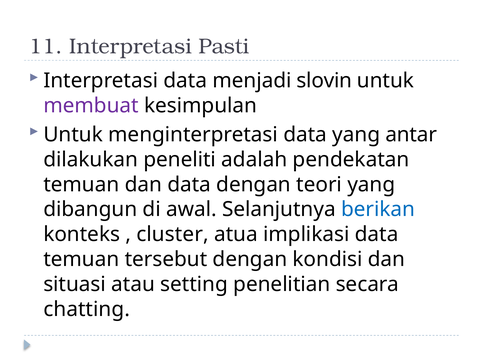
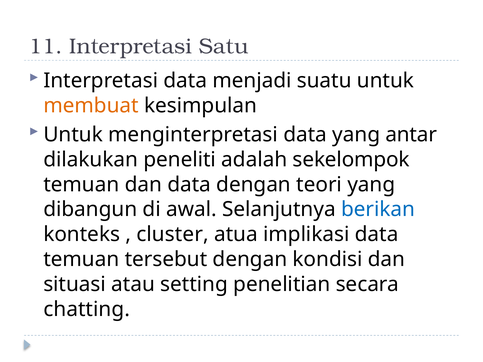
Pasti: Pasti -> Satu (224, 47)
slovin: slovin -> suatu (324, 81)
membuat colour: purple -> orange (91, 106)
pendekatan: pendekatan -> sekelompok (351, 160)
